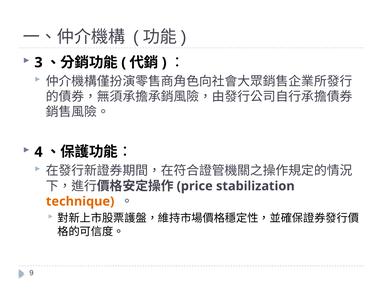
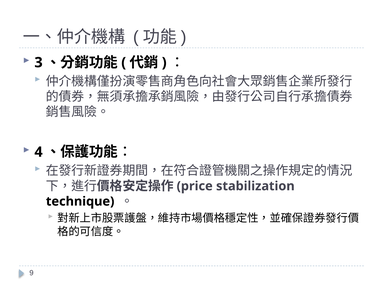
technique colour: orange -> black (80, 202)
